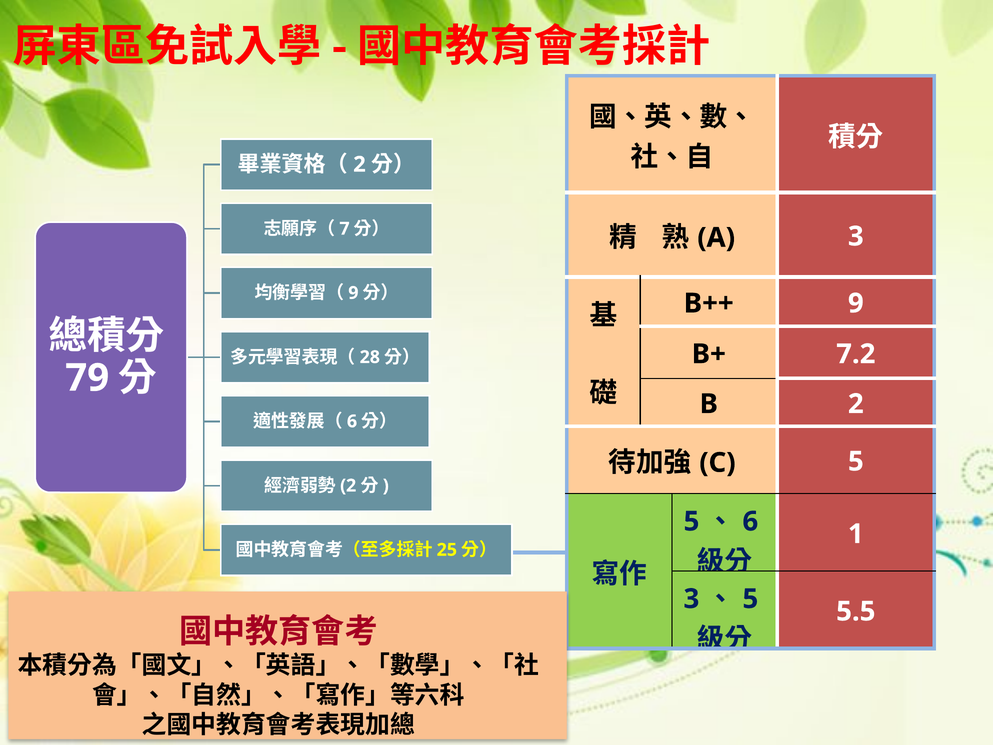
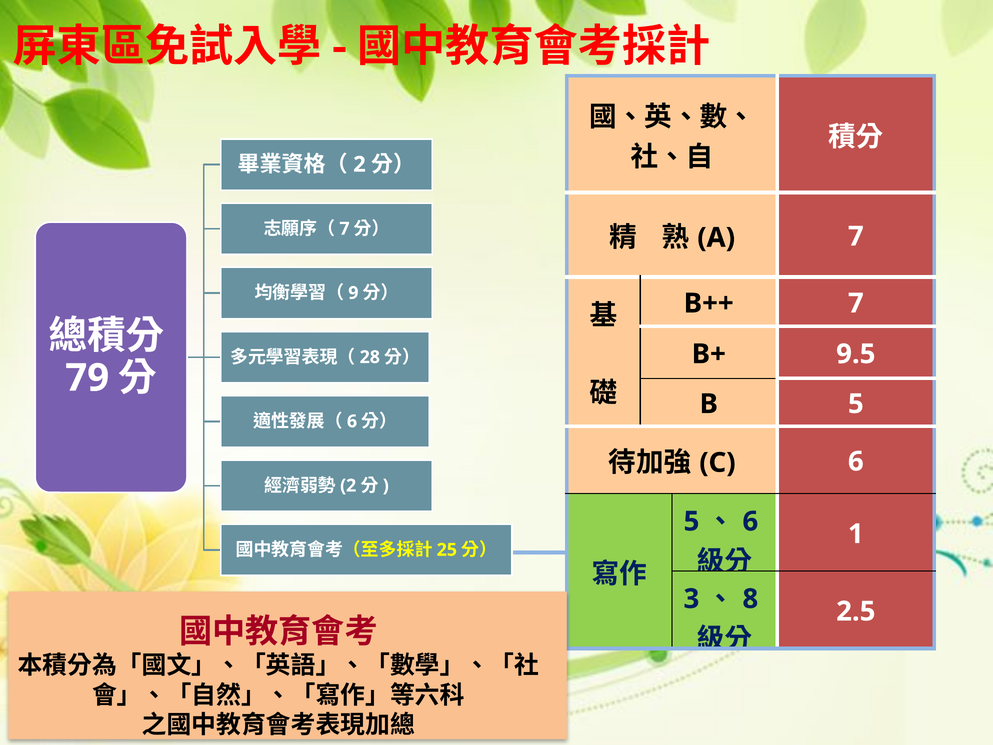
3: 3 -> 7 (856, 236)
B++ 9: 9 -> 7 (856, 303)
7.2: 7.2 -> 9.5 (856, 354)
B 2: 2 -> 5 (856, 404)
5: 5 -> 6 (856, 461)
5: 5 -> 8 (750, 599)
5.5: 5.5 -> 2.5 (856, 611)
